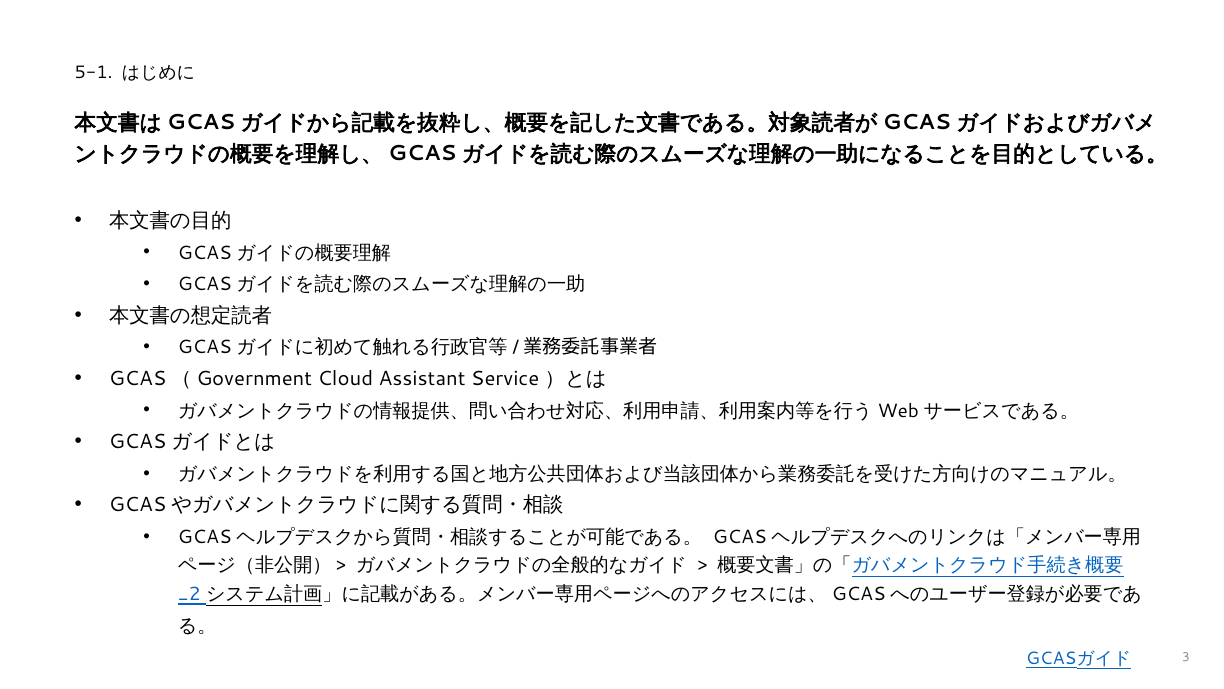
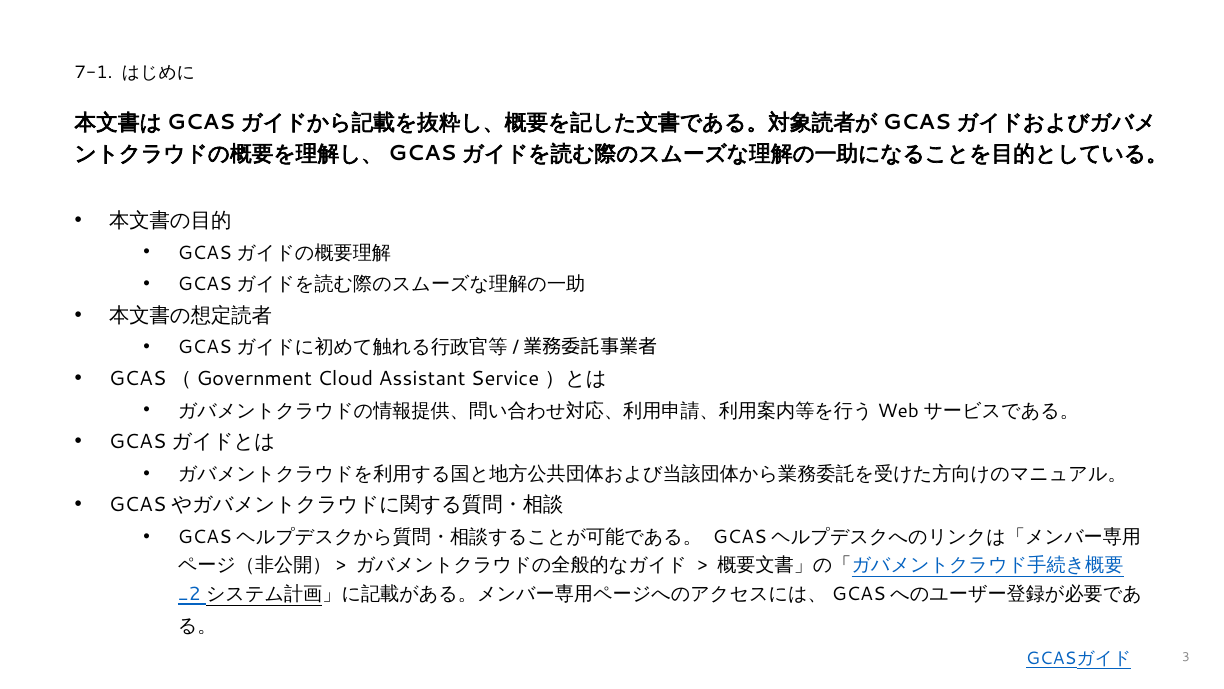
5-1: 5-1 -> 7-1 (94, 72)
